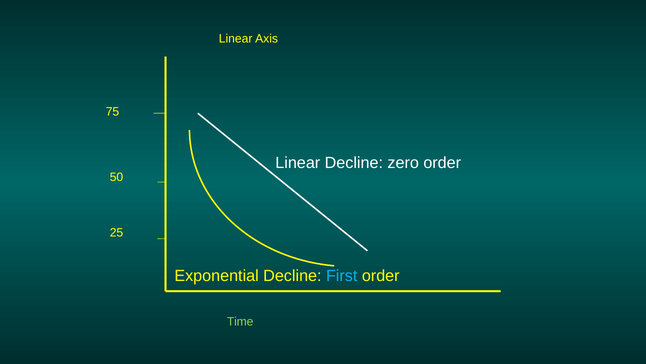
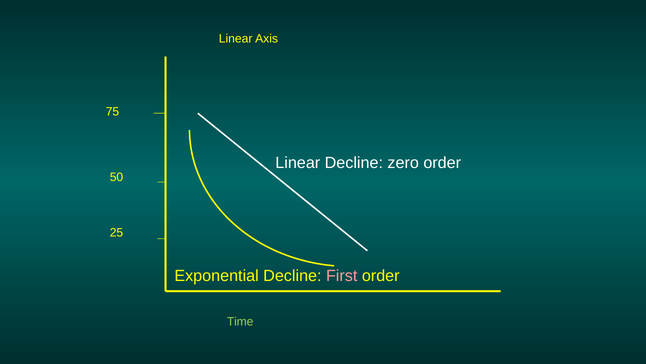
First colour: light blue -> pink (342, 276)
